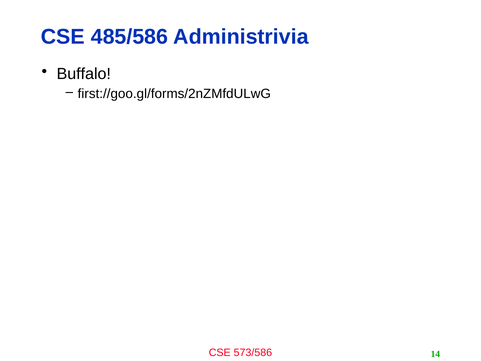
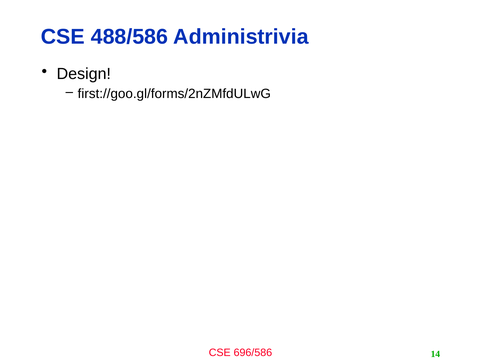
485/586: 485/586 -> 488/586 (129, 37)
Buffalo: Buffalo -> Design (84, 74)
573/586: 573/586 -> 696/586 (253, 352)
